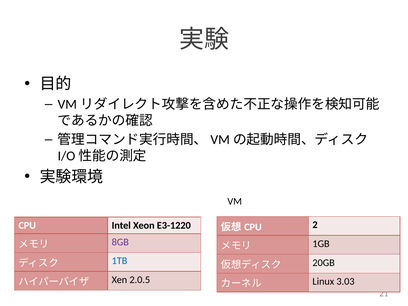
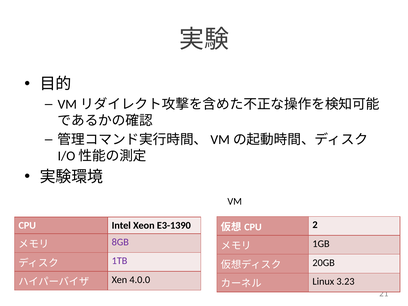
E3-1220: E3-1220 -> E3-1390 (174, 225)
1TB colour: blue -> purple (120, 261)
2.0.5: 2.0.5 -> 4.0.0 (140, 280)
3.03: 3.03 -> 3.23 (346, 281)
